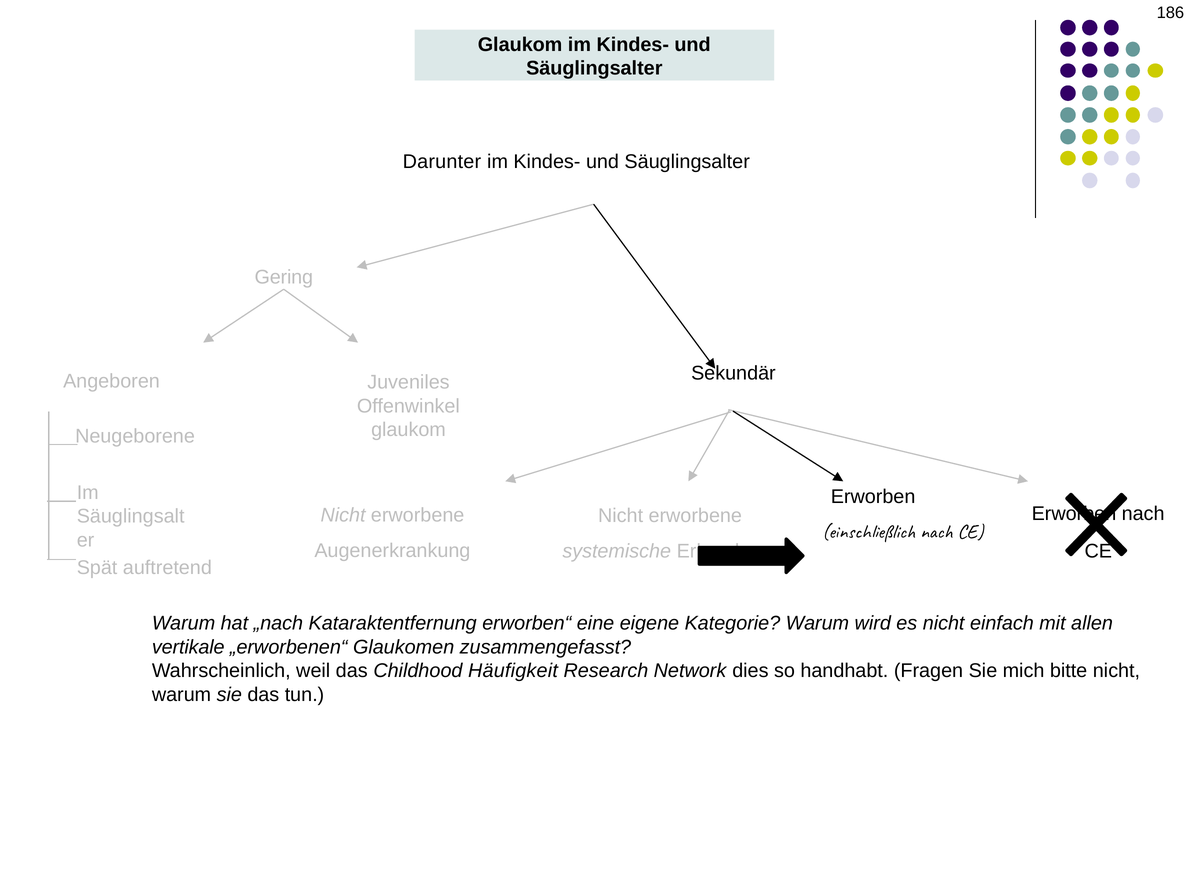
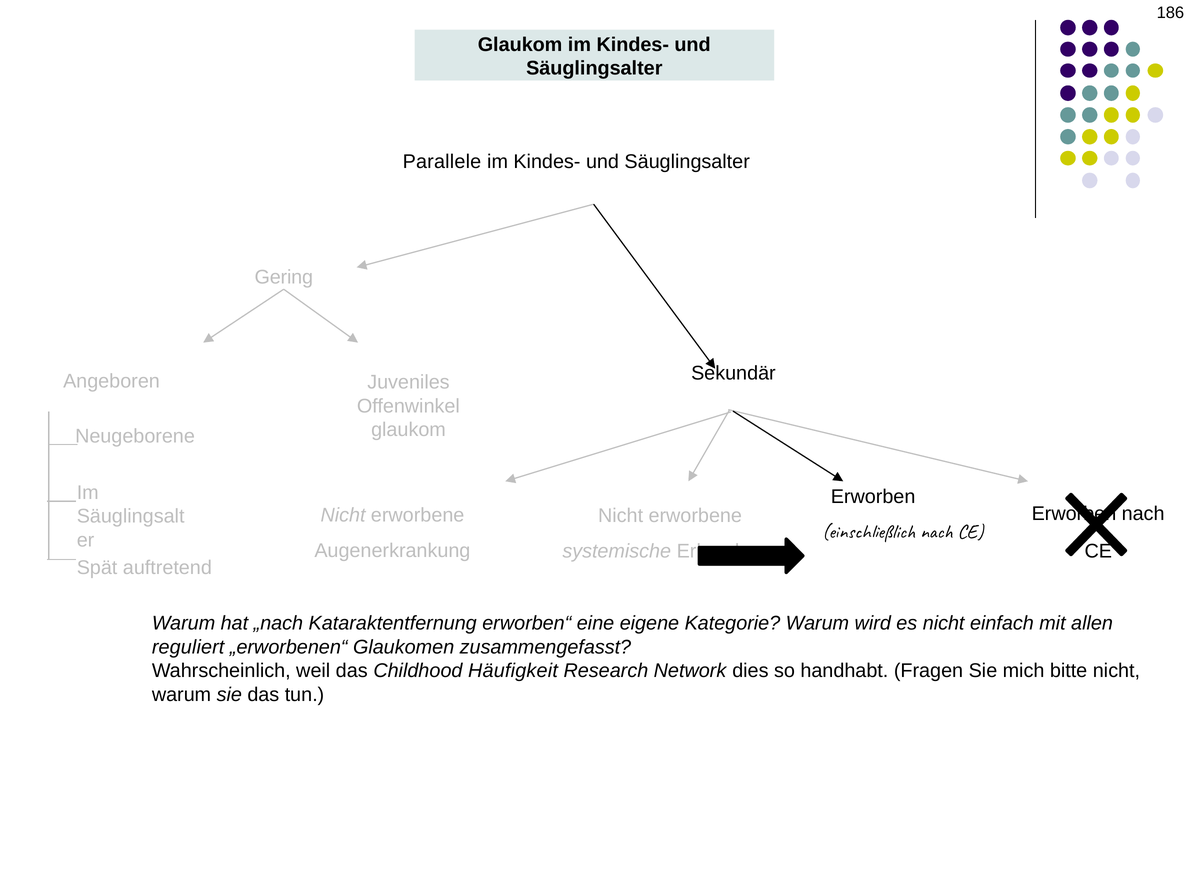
Darunter: Darunter -> Parallele (442, 162)
vertikale: vertikale -> reguliert (188, 647)
